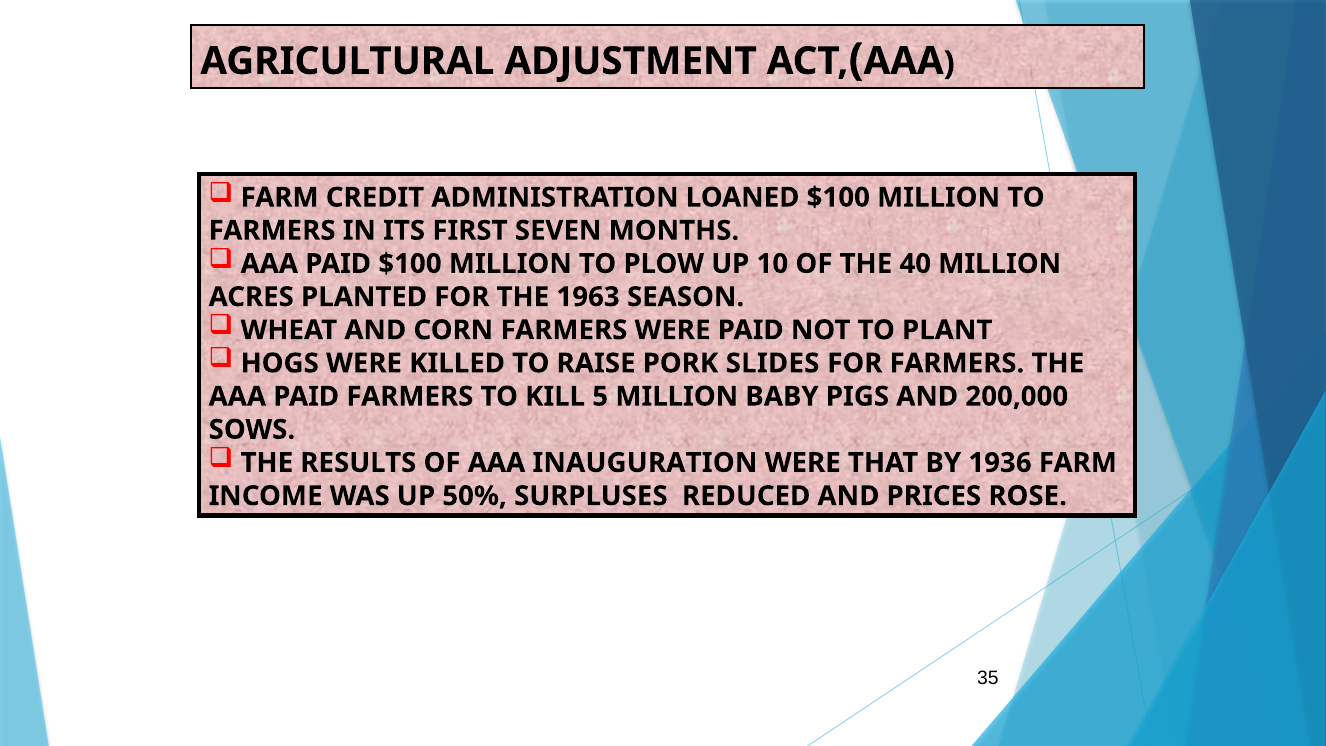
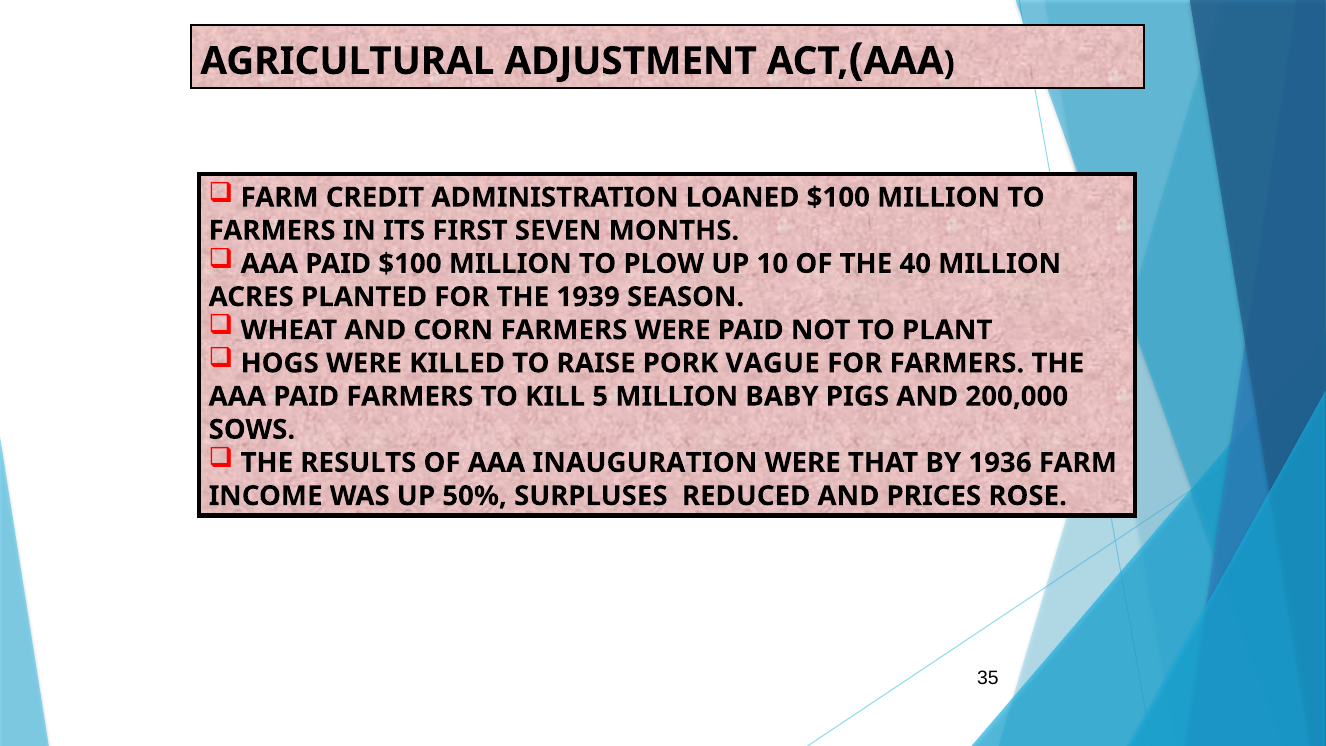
1963: 1963 -> 1939 (588, 297)
SLIDES: SLIDES -> VAGUE (773, 363)
